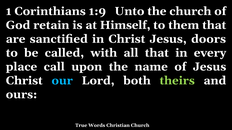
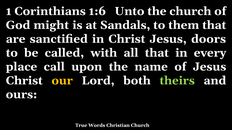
1:9: 1:9 -> 1:6 (97, 11)
retain: retain -> might (51, 25)
Himself: Himself -> Sandals (125, 25)
our colour: light blue -> yellow (62, 81)
